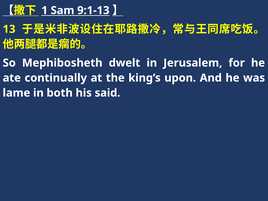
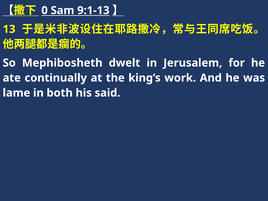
1: 1 -> 0 (45, 10)
upon: upon -> work (180, 78)
